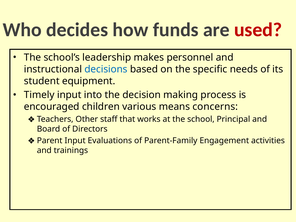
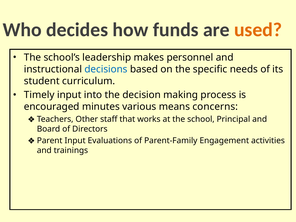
used colour: red -> orange (258, 30)
equipment: equipment -> curriculum (89, 81)
children: children -> minutes (101, 107)
